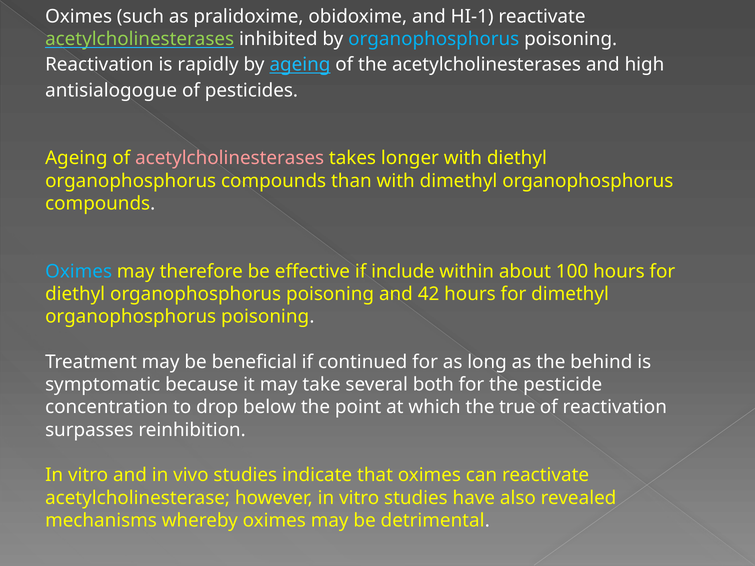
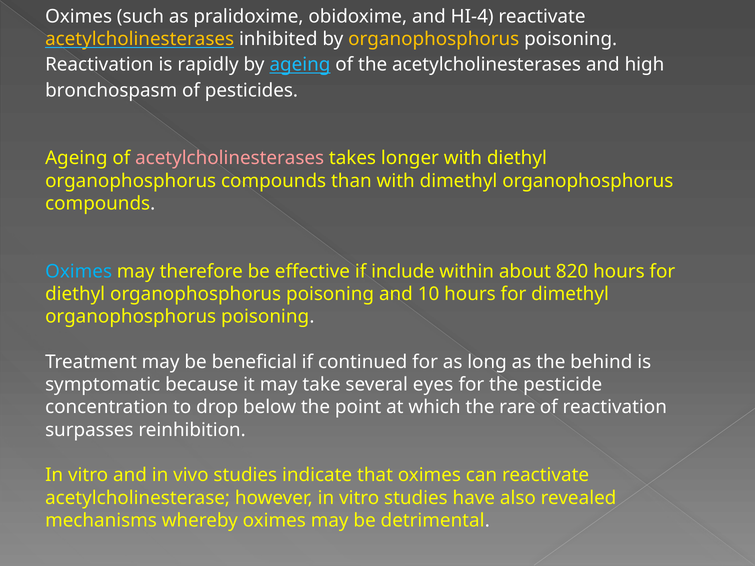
HI-1: HI-1 -> HI-4 (472, 16)
acetylcholinesterases colour: light green -> yellow (140, 39)
organophosphorus colour: light blue -> yellow (434, 39)
antisialogogue: antisialogogue -> bronchospasm (111, 90)
100: 100 -> 820 (572, 272)
42: 42 -> 10 (429, 294)
both: both -> eyes (433, 385)
true: true -> rare (517, 407)
